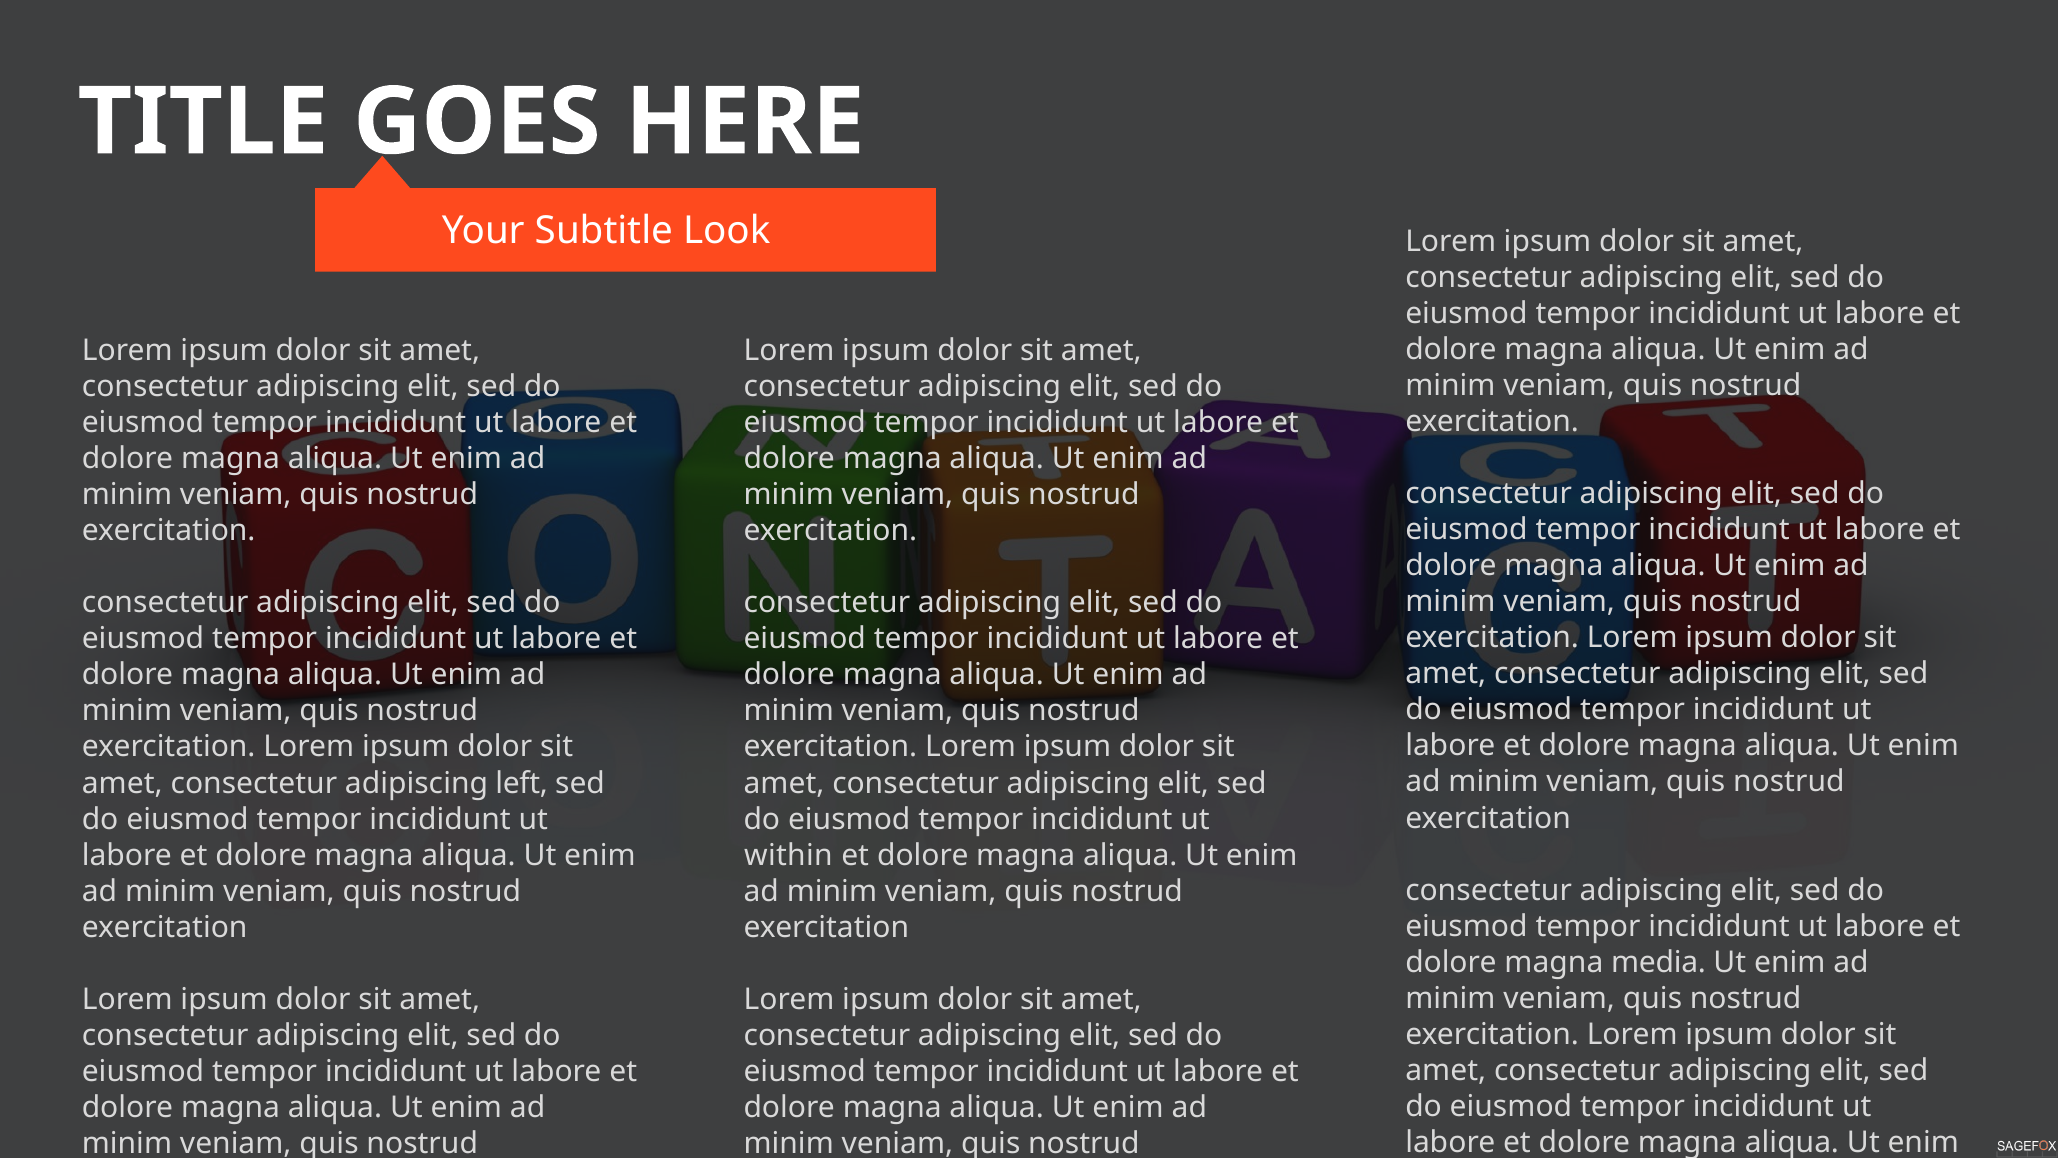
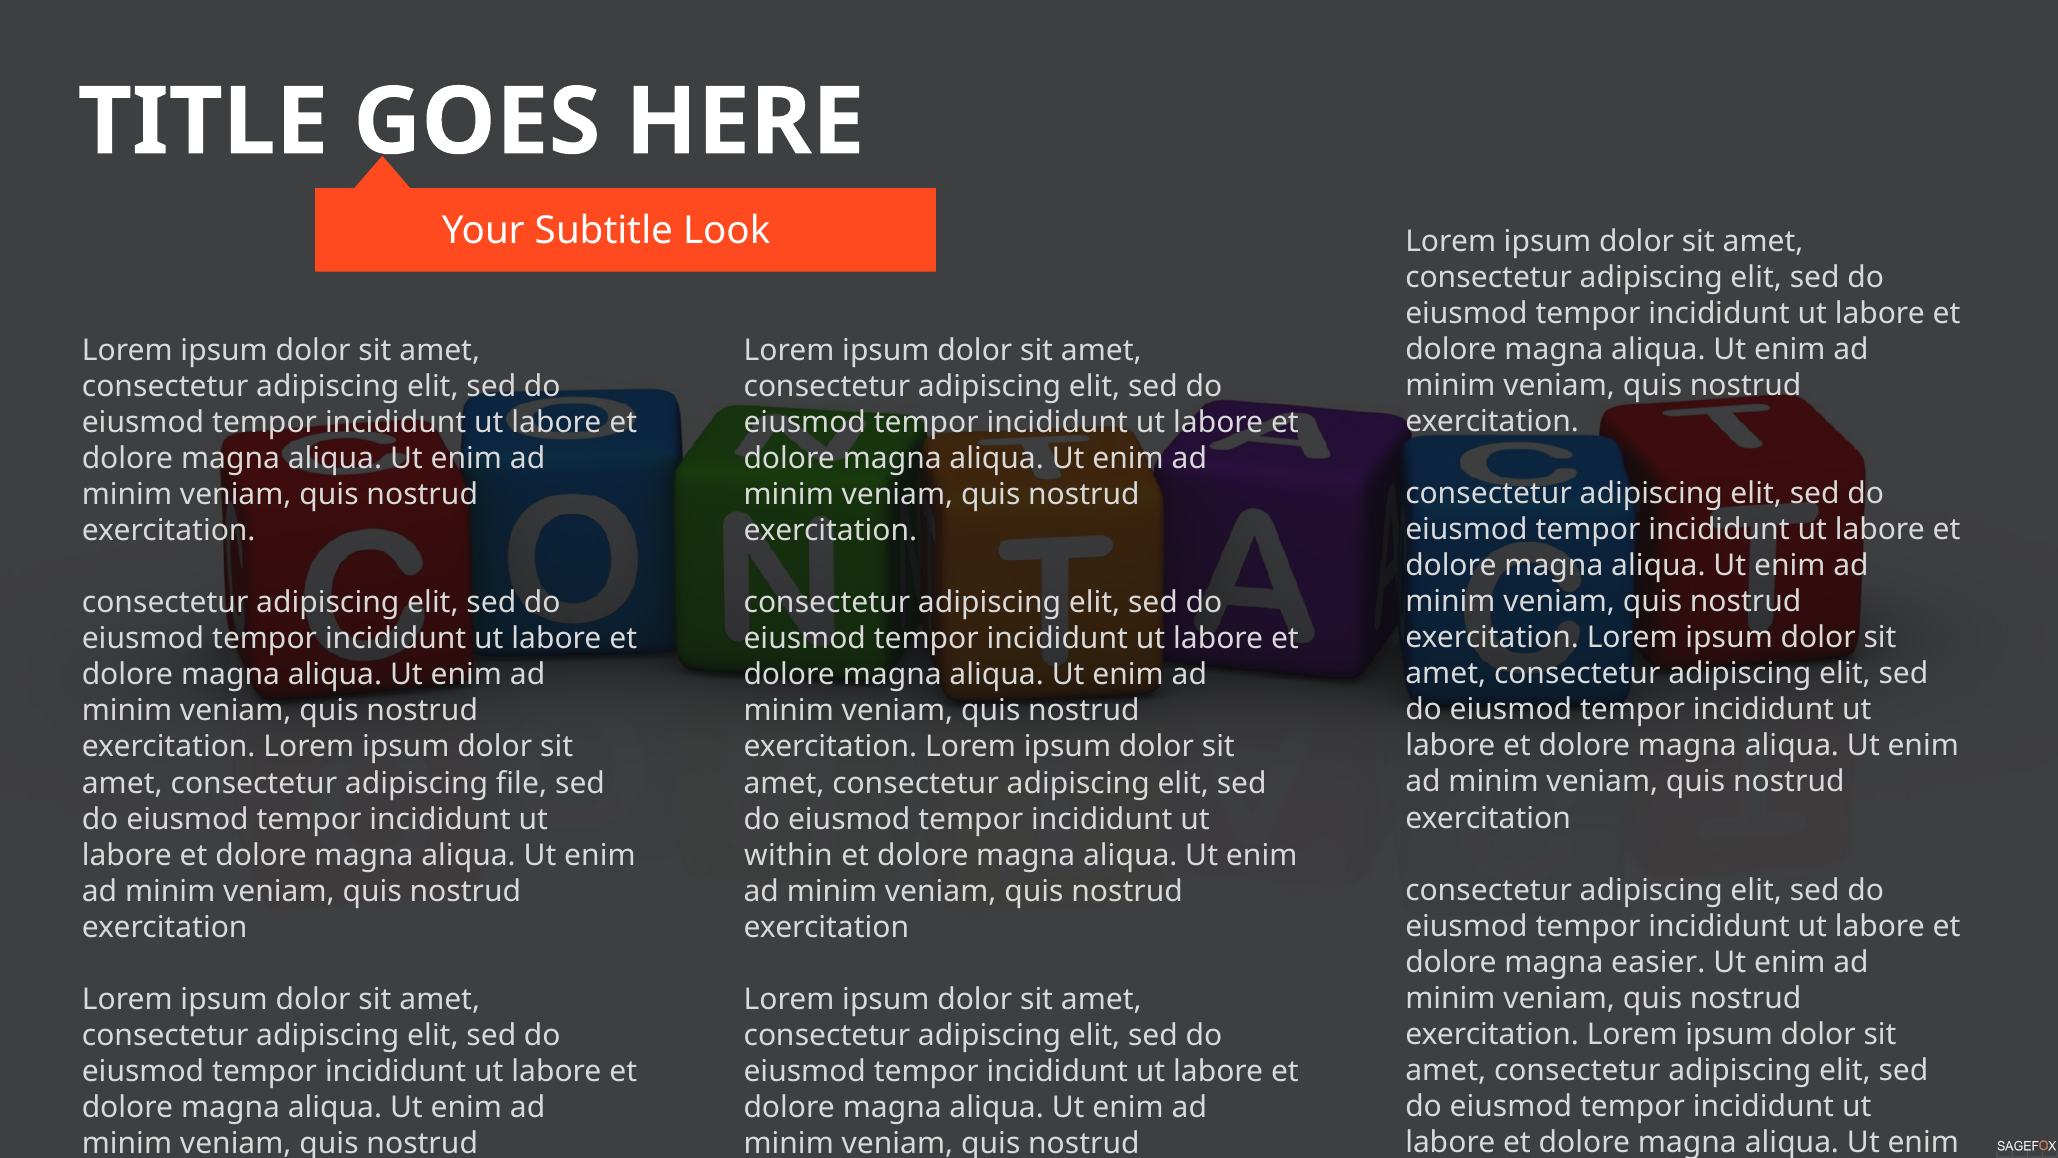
left: left -> file (521, 783)
media: media -> easier (1658, 962)
